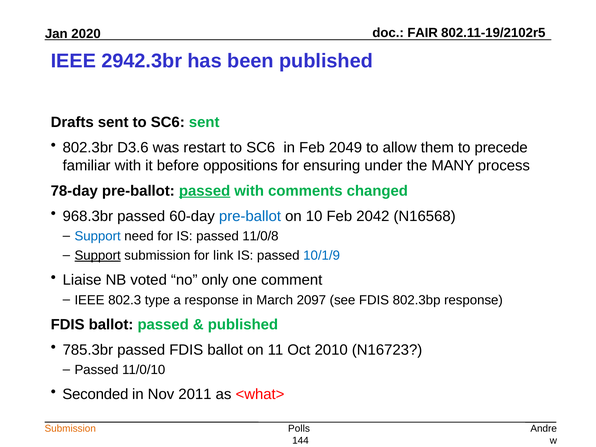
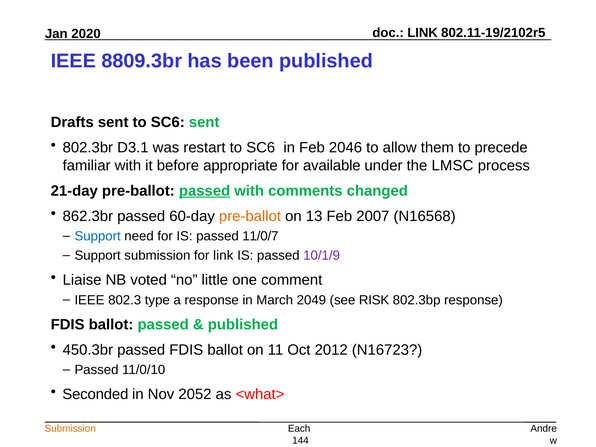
FAIR: FAIR -> LINK (423, 33)
2942.3br: 2942.3br -> 8809.3br (142, 61)
D3.6: D3.6 -> D3.1 (133, 148)
2049: 2049 -> 2046 (346, 148)
oppositions: oppositions -> appropriate (240, 165)
ensuring: ensuring -> available (332, 165)
MANY: MANY -> LMSC (452, 165)
78-day: 78-day -> 21-day (74, 191)
968.3br: 968.3br -> 862.3br (88, 216)
pre-ballot colour: blue -> orange (250, 216)
10: 10 -> 13 (314, 216)
2042: 2042 -> 2007 (373, 216)
11/0/8: 11/0/8 -> 11/0/7 (260, 236)
Support underline: present -> none (98, 255)
10/1/9 colour: blue -> purple (322, 255)
only: only -> little (215, 280)
2097: 2097 -> 2049 (311, 300)
see FDIS: FDIS -> RISK (374, 300)
785.3br: 785.3br -> 450.3br (88, 350)
2010: 2010 -> 2012 (331, 350)
2011: 2011 -> 2052 (195, 394)
Polls: Polls -> Each (299, 429)
